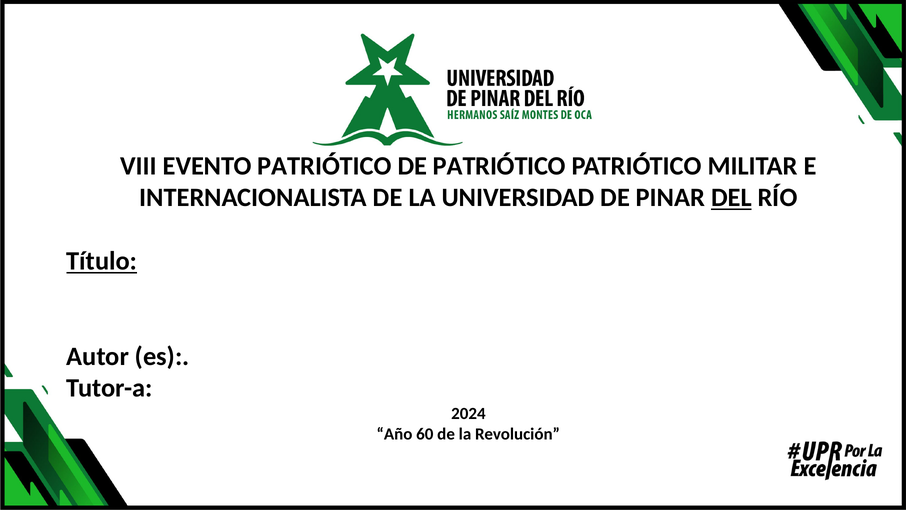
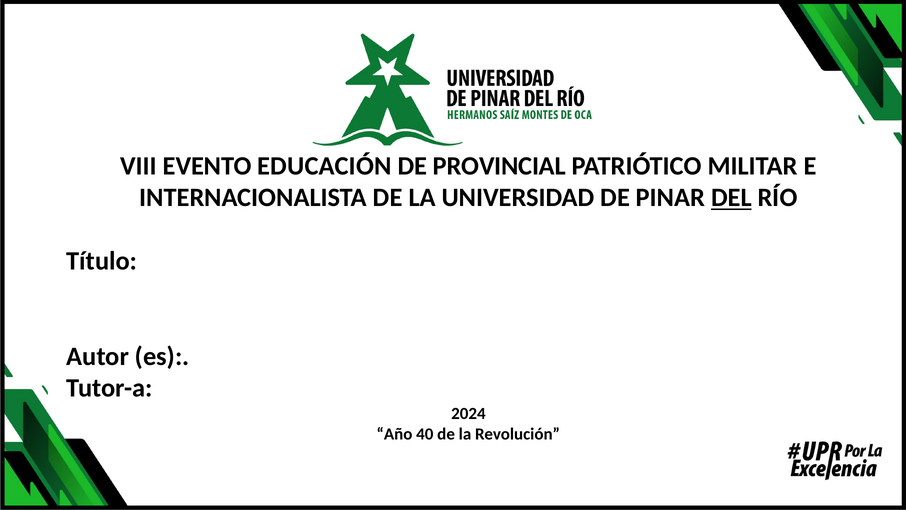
EVENTO PATRIÓTICO: PATRIÓTICO -> EDUCACIÓN (324, 166)
DE PATRIÓTICO: PATRIÓTICO -> PROVINCIAL (499, 166)
Título underline: present -> none (102, 261)
60: 60 -> 40 (425, 434)
